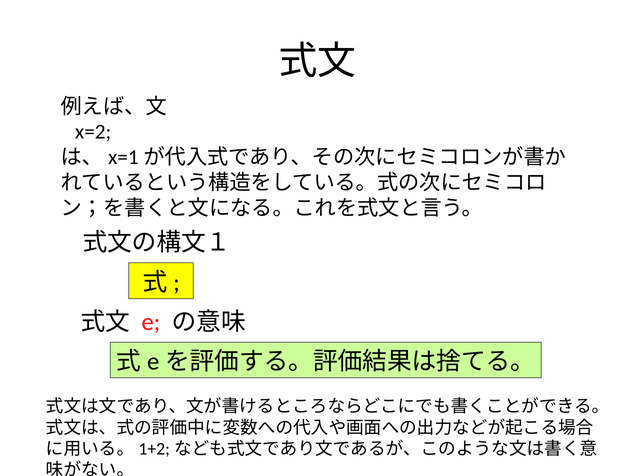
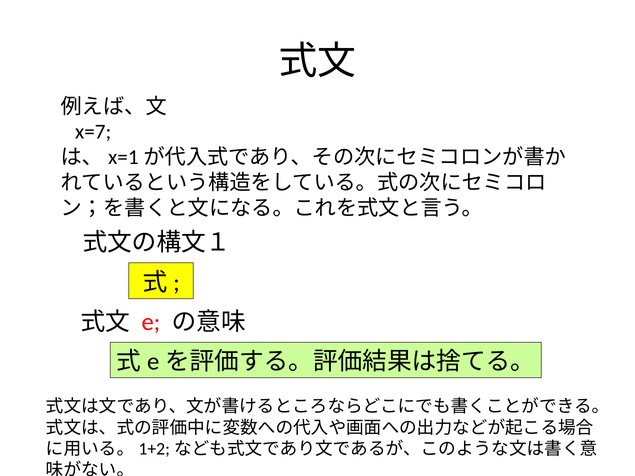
x=2: x=2 -> x=7 (93, 132)
